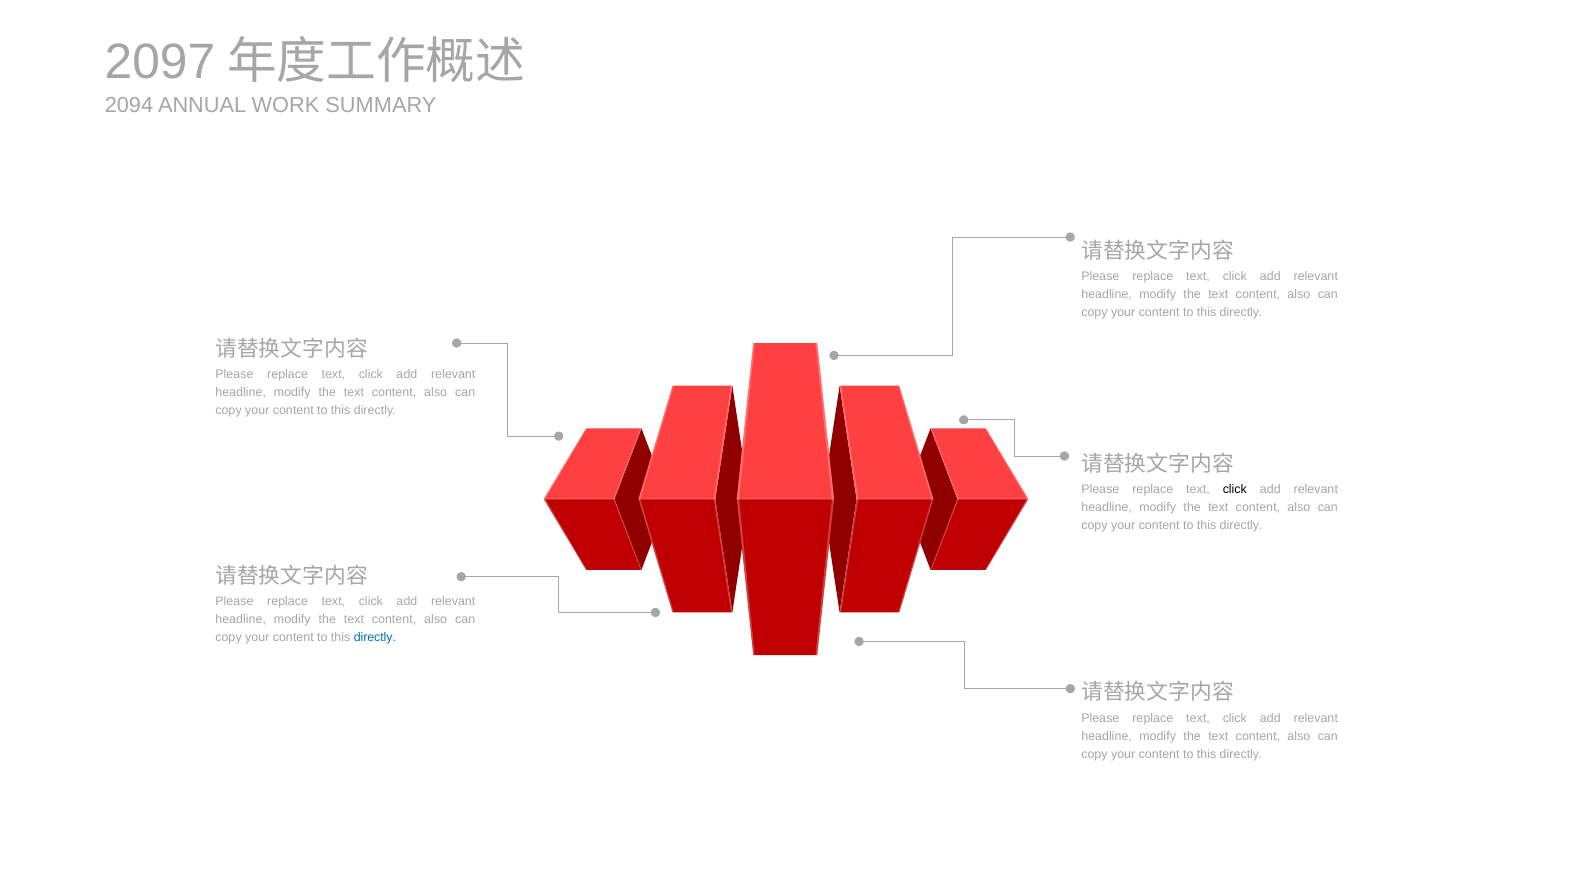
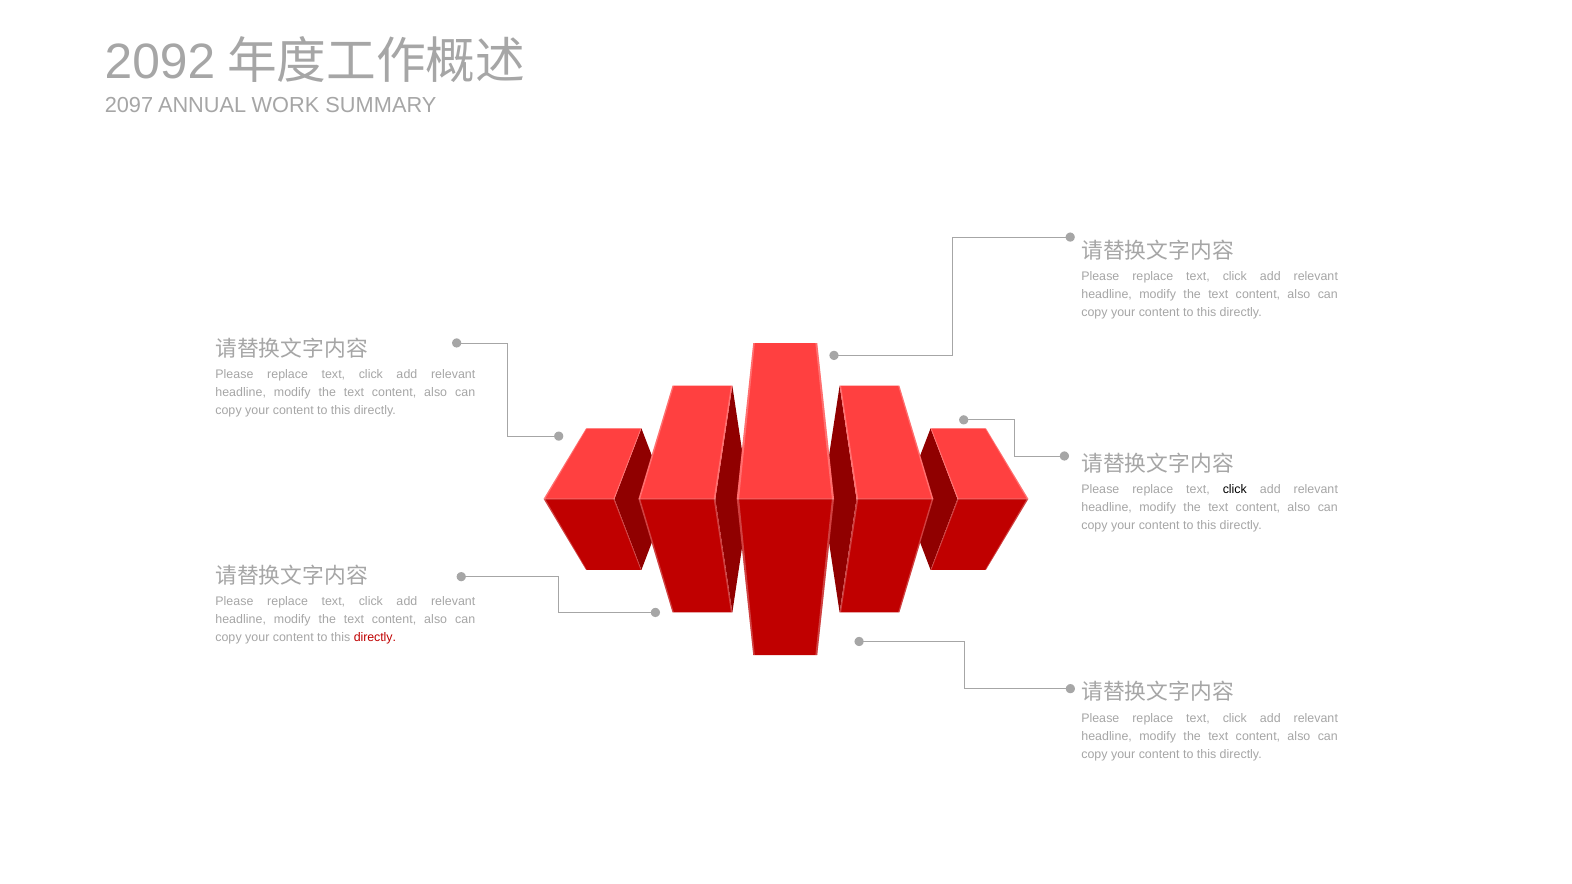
2097: 2097 -> 2092 (160, 62)
2094: 2094 -> 2097 (129, 105)
directly colour: blue -> red (375, 637)
